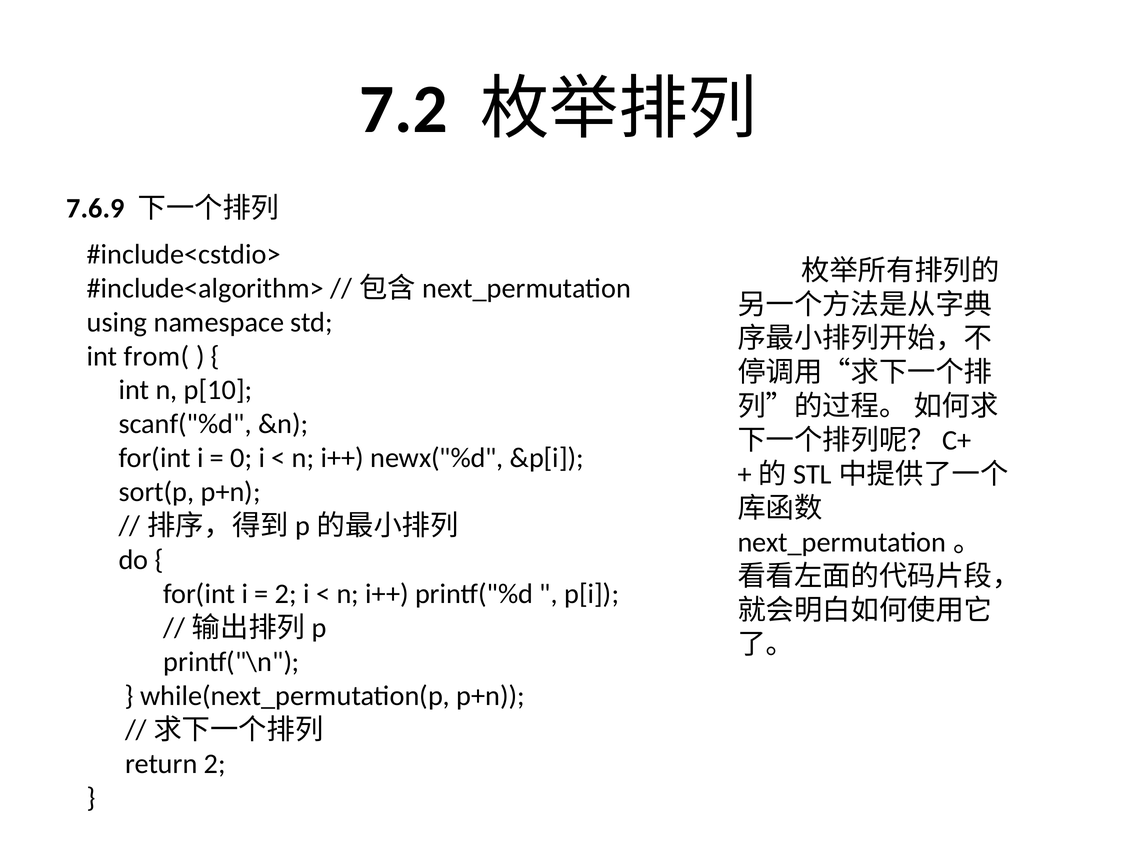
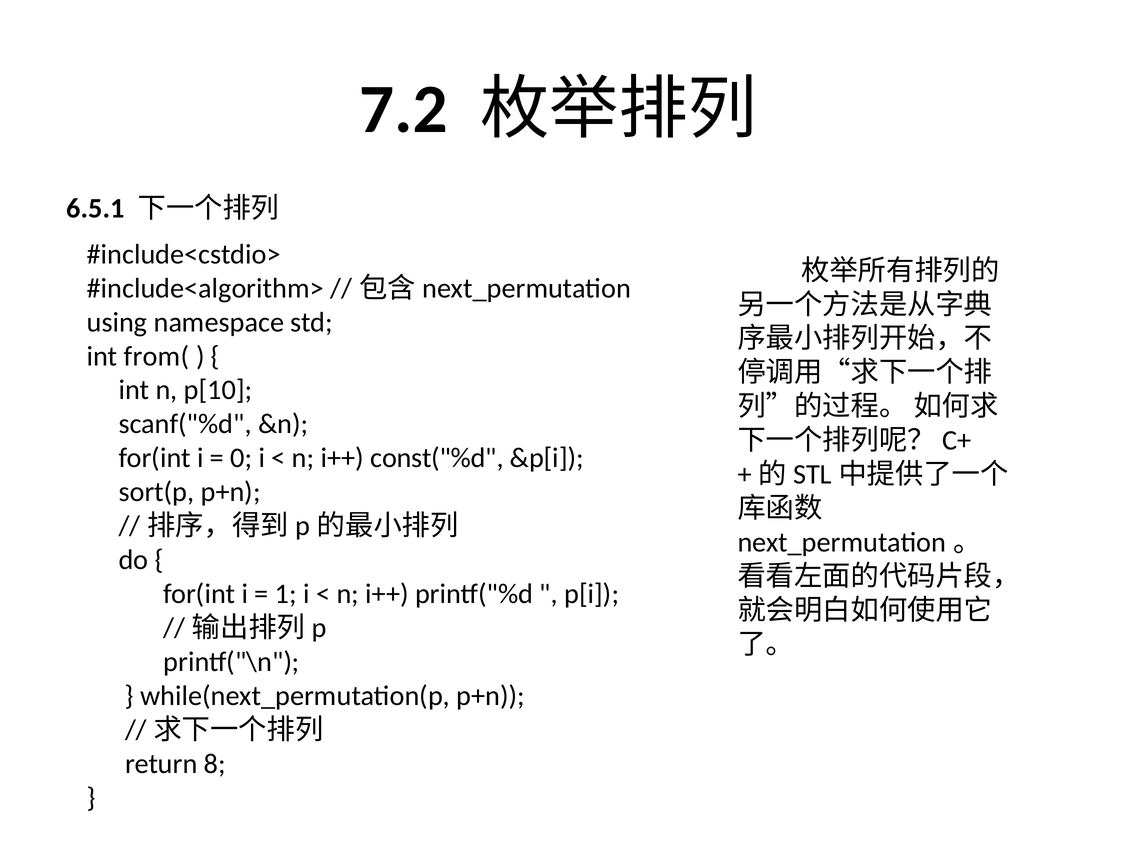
7.6.9: 7.6.9 -> 6.5.1 (95, 208)
newx("%d: newx("%d -> const("%d (437, 458)
2: 2 -> 1 (286, 594)
return 2: 2 -> 8 (215, 764)
